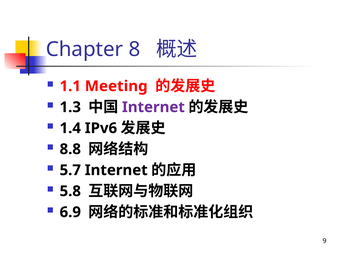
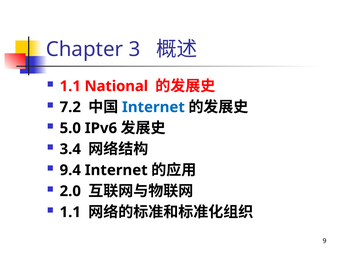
8: 8 -> 3 (134, 49)
Meeting: Meeting -> National (116, 86)
1.3: 1.3 -> 7.2 (70, 107)
Internet colour: purple -> blue (153, 107)
1.4: 1.4 -> 5.0 (70, 128)
8.8: 8.8 -> 3.4 (70, 149)
5.7: 5.7 -> 9.4 (70, 170)
5.8: 5.8 -> 2.0 (70, 191)
6.9: 6.9 -> 1.1 (70, 212)
